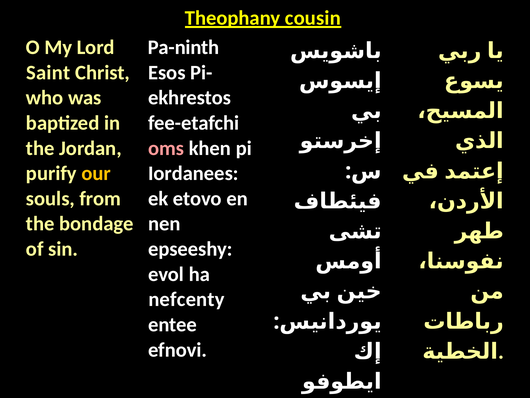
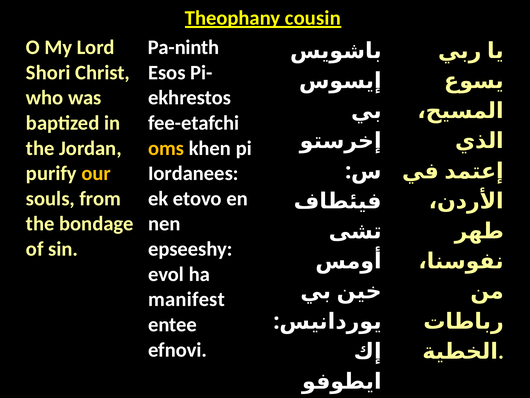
Saint: Saint -> Shori (48, 72)
oms colour: pink -> yellow (166, 148)
nefcenty: nefcenty -> manifest (187, 299)
